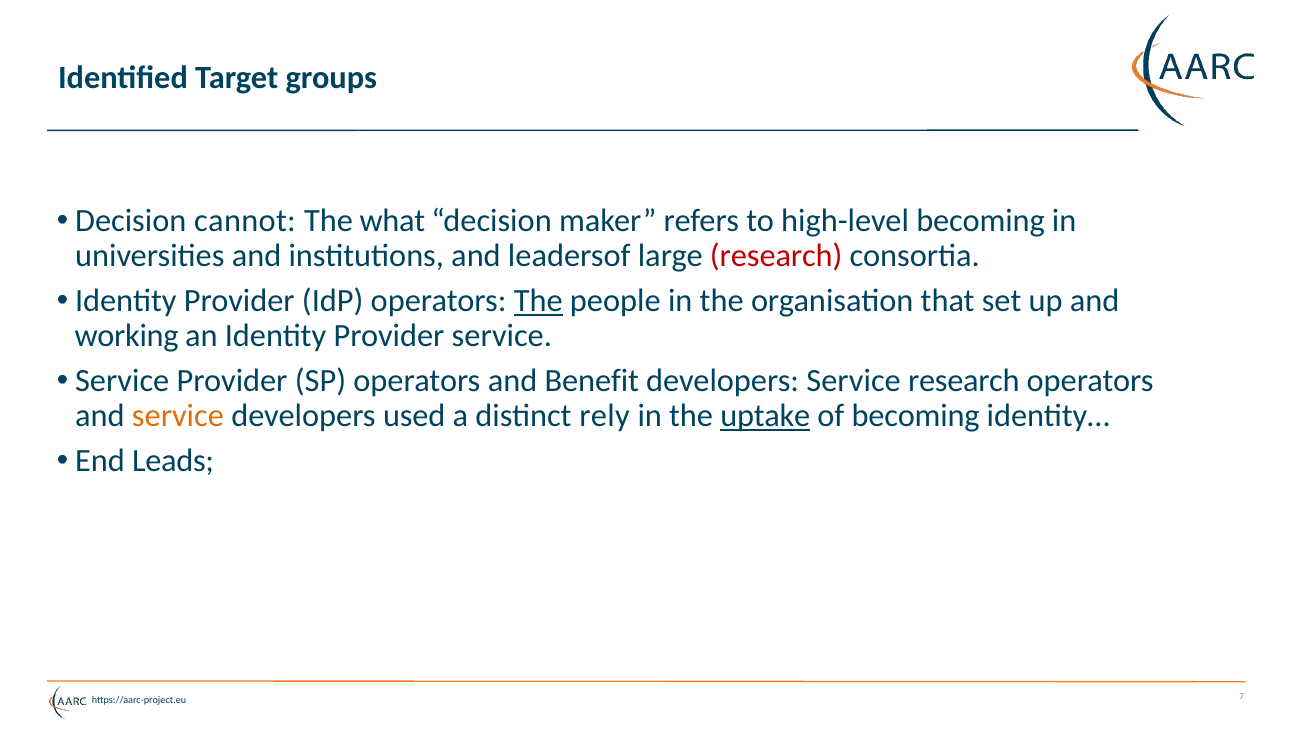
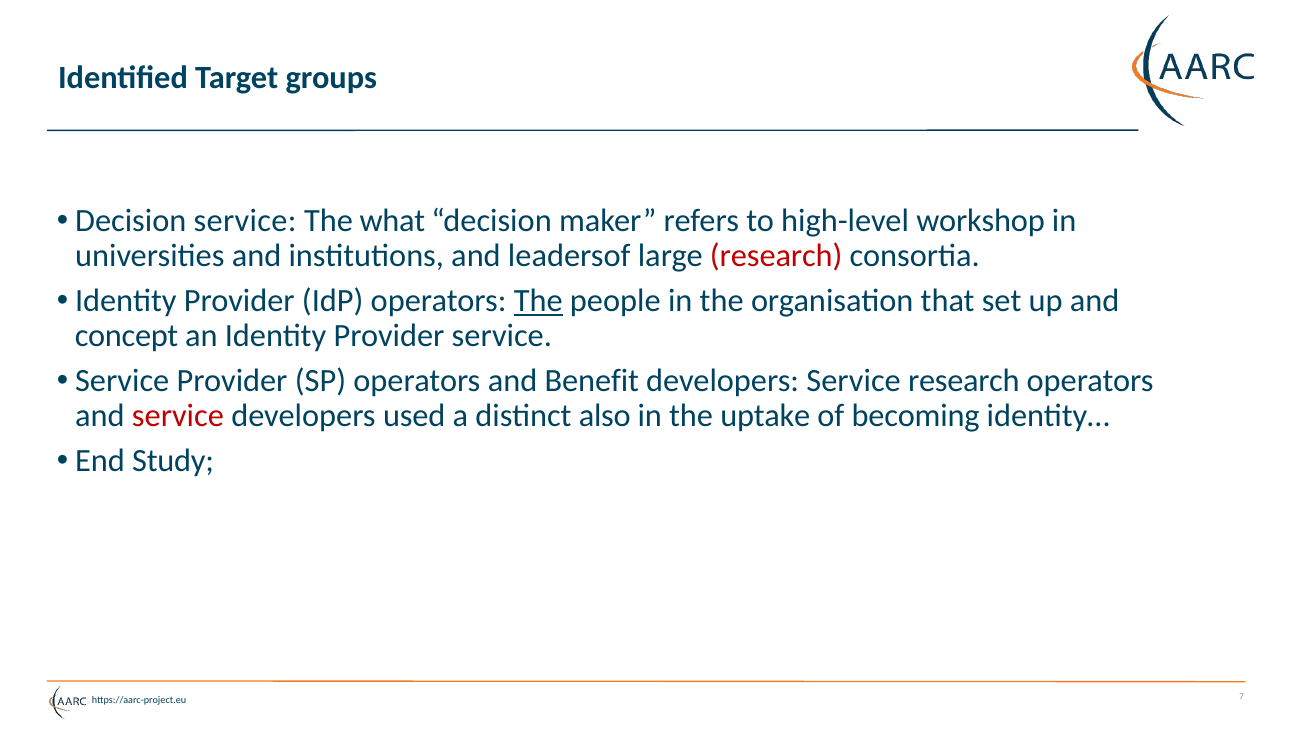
Decision cannot: cannot -> service (245, 221)
high-level becoming: becoming -> workshop (981, 221)
working: working -> concept (127, 336)
service colour: orange -> red (178, 416)
rely: rely -> also (605, 416)
uptake underline: present -> none (765, 416)
Leads: Leads -> Study (173, 461)
